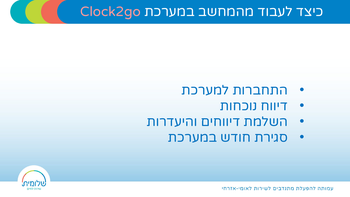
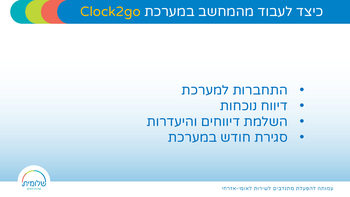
Clock2go colour: pink -> yellow (110, 12)
